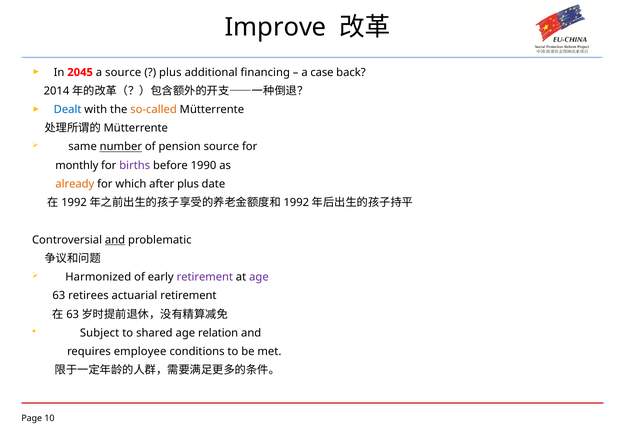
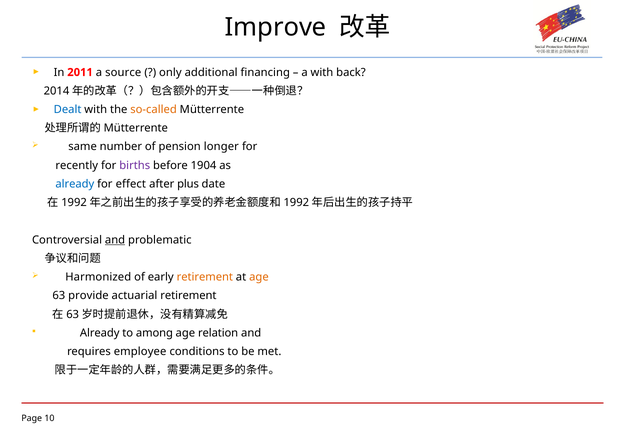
2045: 2045 -> 2011 (80, 72)
plus: plus -> only (170, 72)
a case: case -> with (322, 72)
number underline: present -> none (121, 147)
pension source: source -> longer (221, 147)
monthly: monthly -> recently (77, 165)
1990: 1990 -> 1904 (204, 165)
already colour: orange -> blue (75, 184)
which: which -> effect (131, 184)
retirement colour: purple -> orange (205, 277)
age colour: purple -> orange (259, 277)
retirees: retirees -> provide (88, 295)
Subject: Subject -> Already (100, 333)
shared: shared -> among (154, 333)
